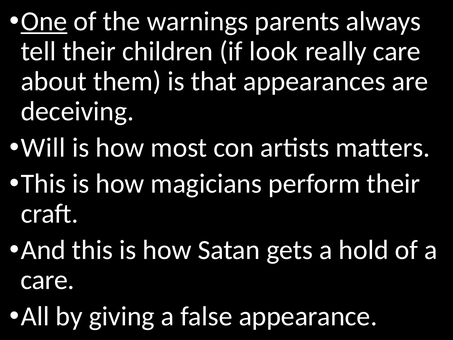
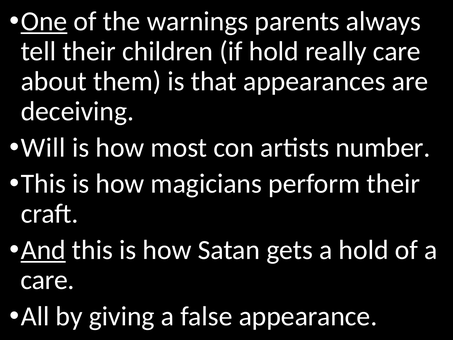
if look: look -> hold (274, 51)
matters: matters -> number (383, 147)
And underline: none -> present (43, 250)
